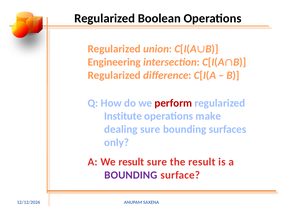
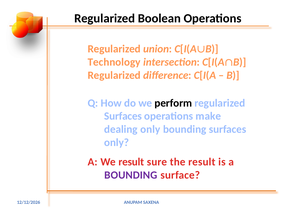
Engineering: Engineering -> Technology (114, 62)
perform colour: red -> black (173, 103)
Institute: Institute -> Surfaces (123, 116)
dealing sure: sure -> only (150, 130)
